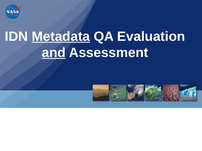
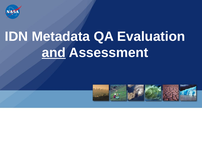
Metadata underline: present -> none (61, 37)
